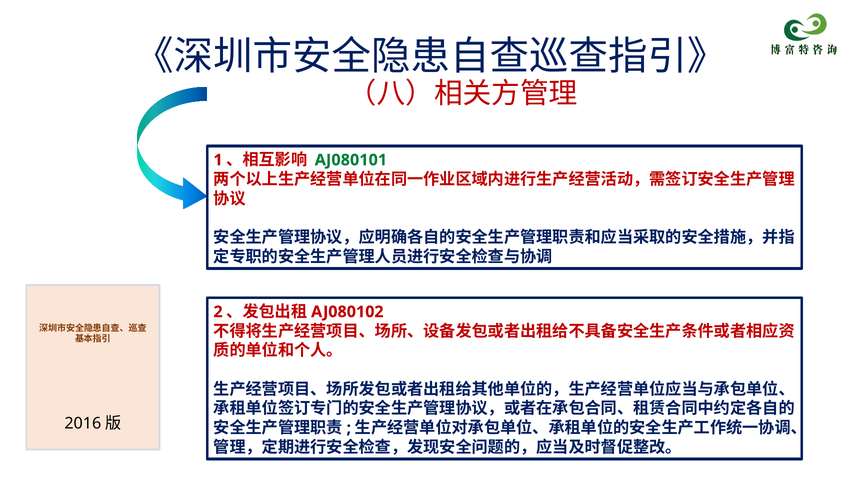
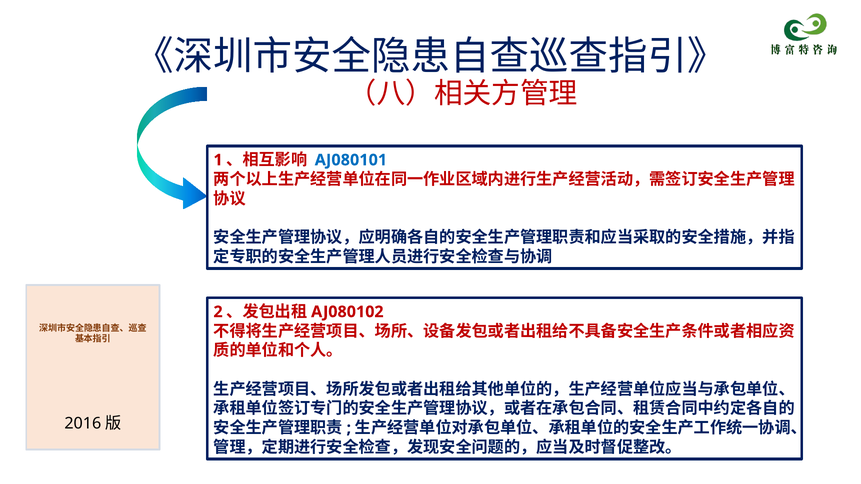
AJ080101 colour: green -> blue (351, 160)
